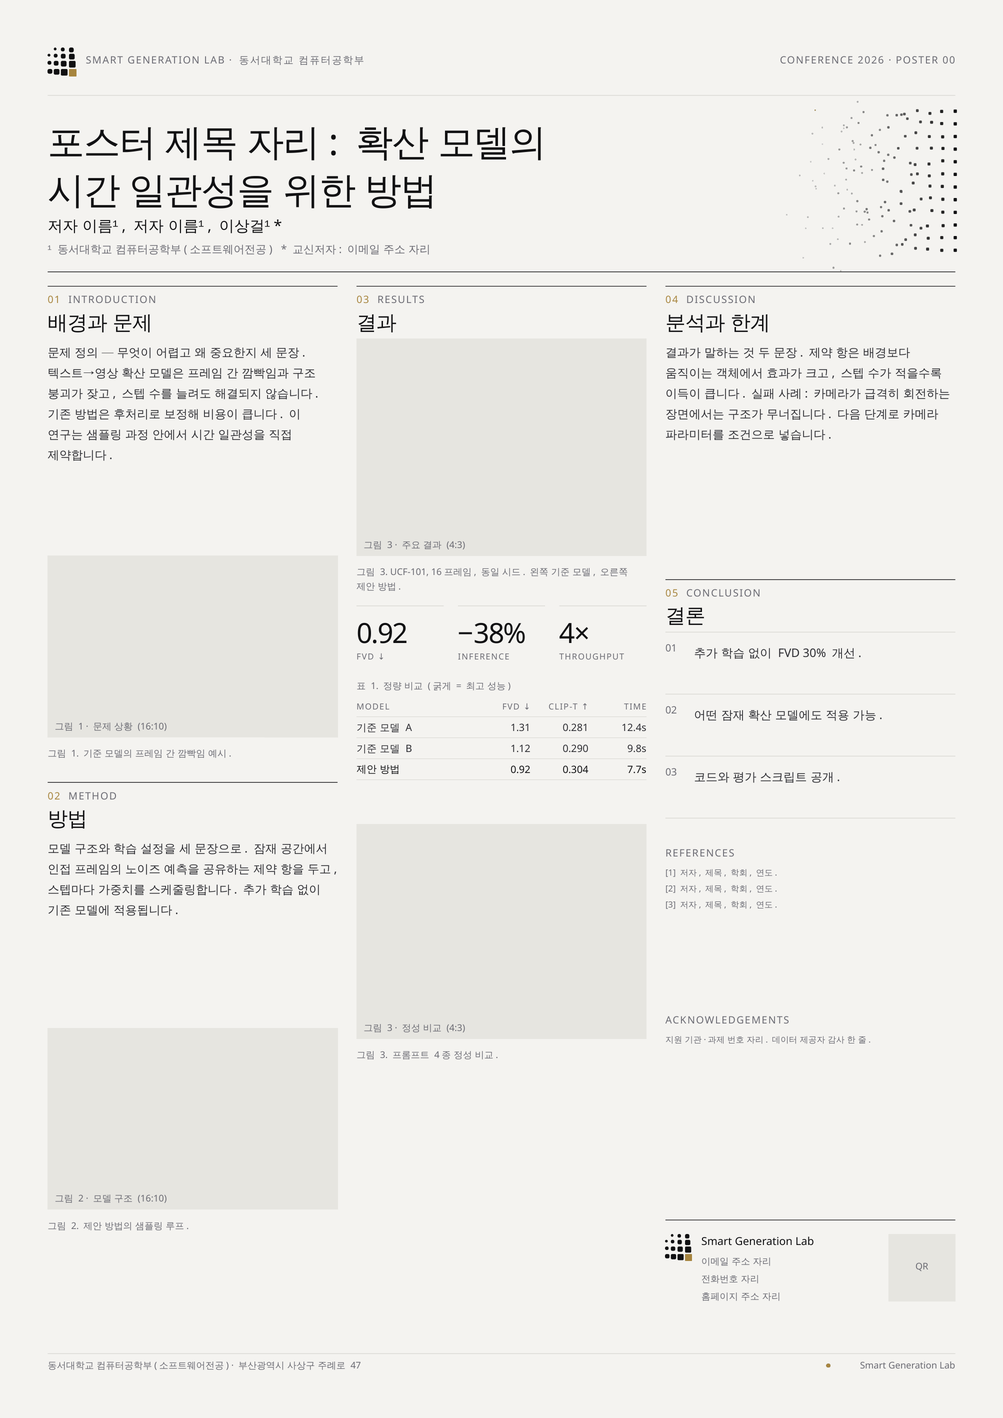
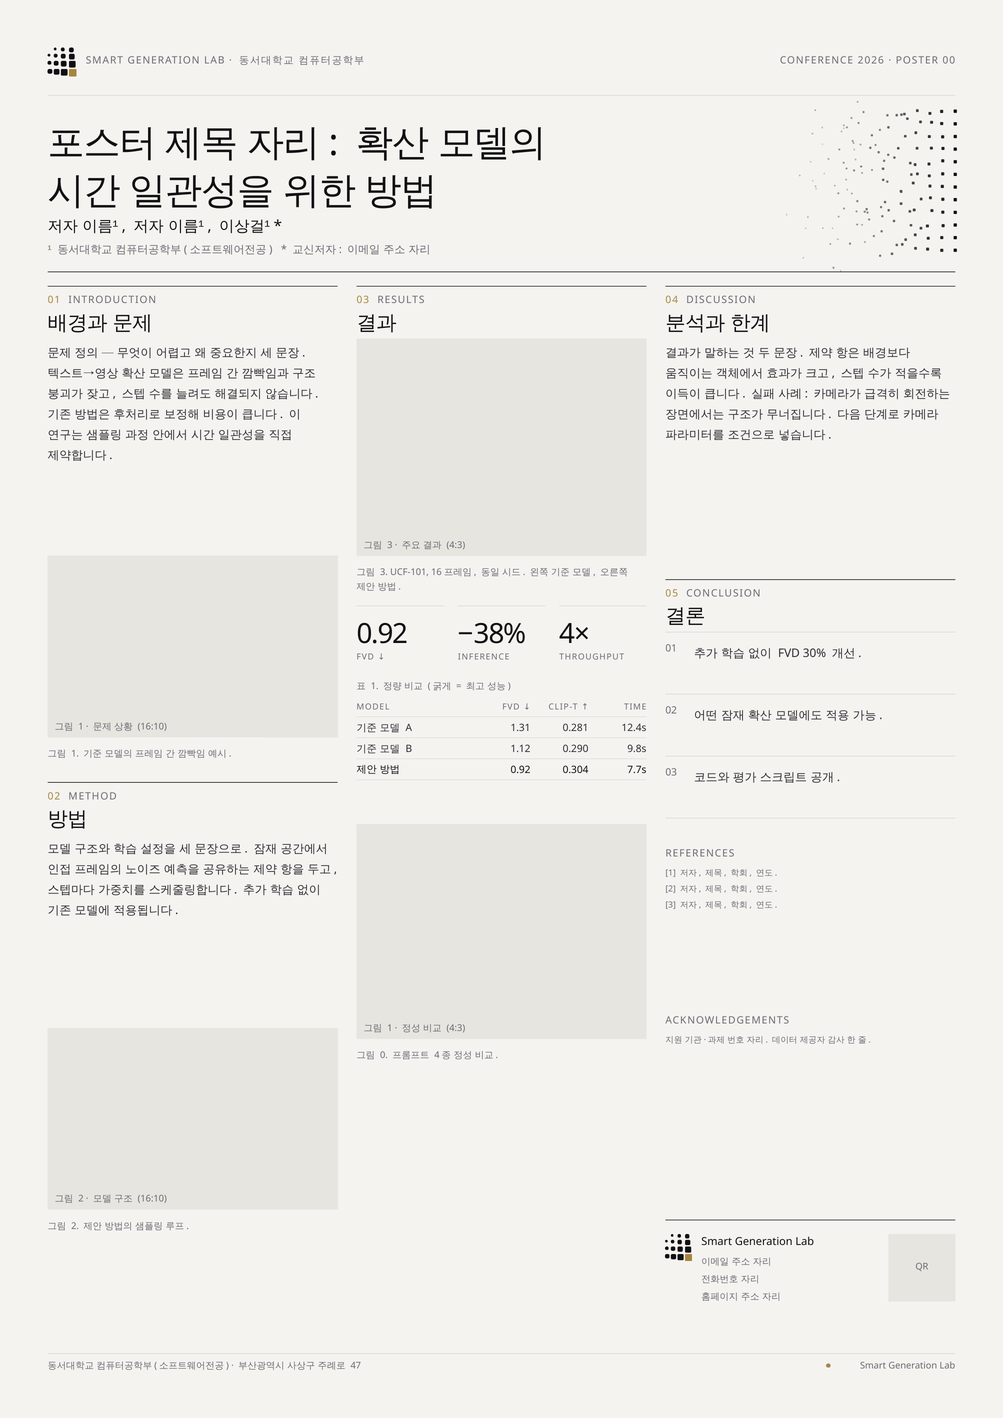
3: 3 -> 1 (390, 1028)
3: 3 -> 0 (384, 1055)
